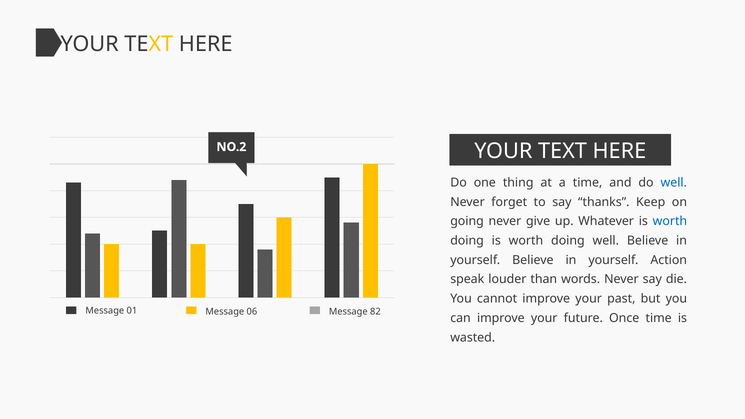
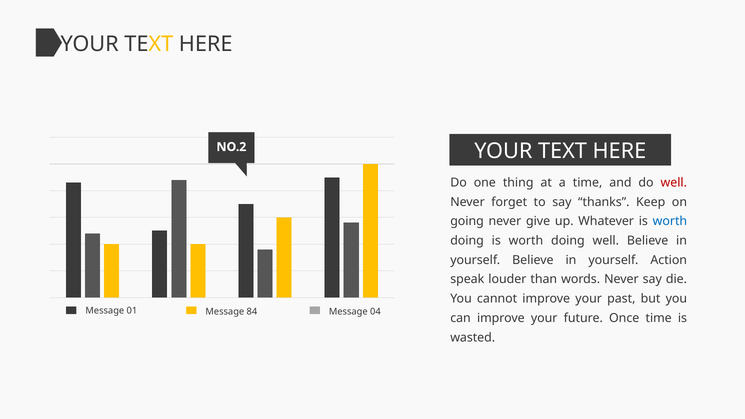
well colour: blue -> red (674, 183)
06: 06 -> 84 (252, 311)
82: 82 -> 04 (375, 311)
